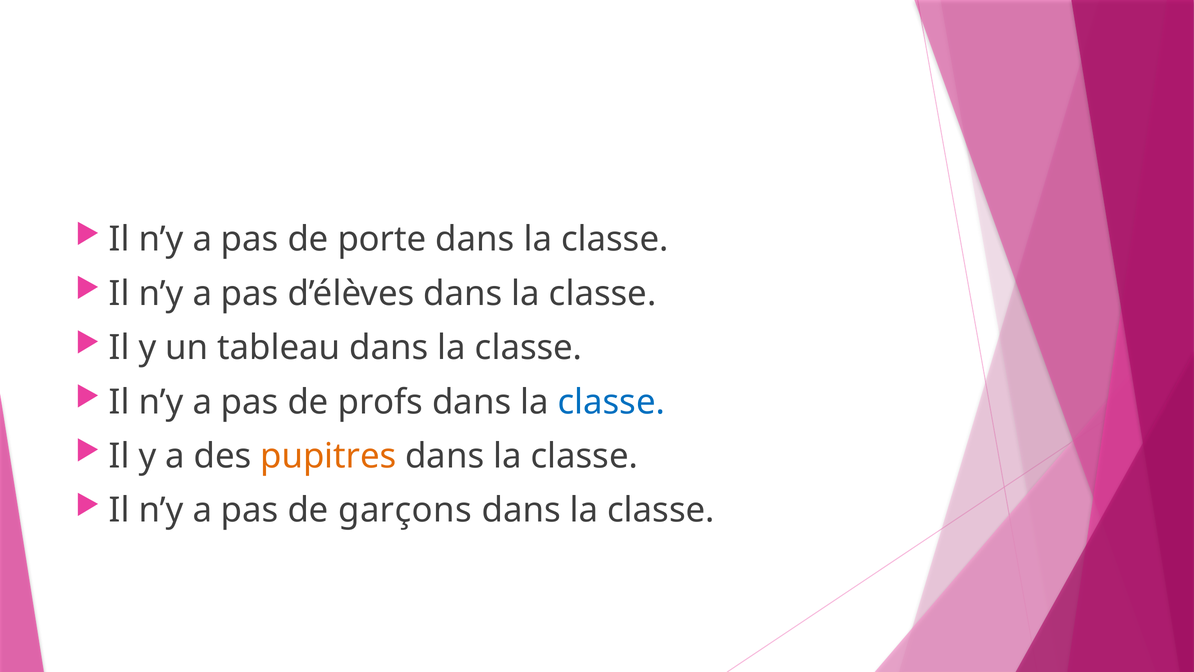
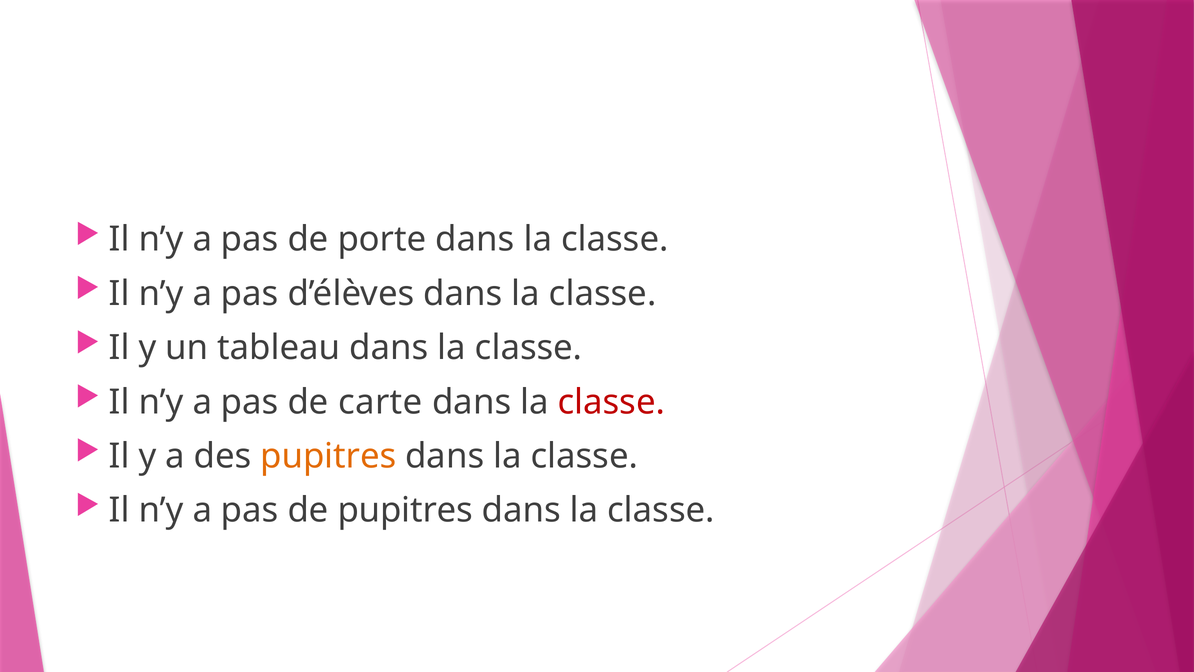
profs: profs -> carte (380, 402)
classe colour: blue -> red (611, 402)
de garçons: garçons -> pupitres (405, 510)
